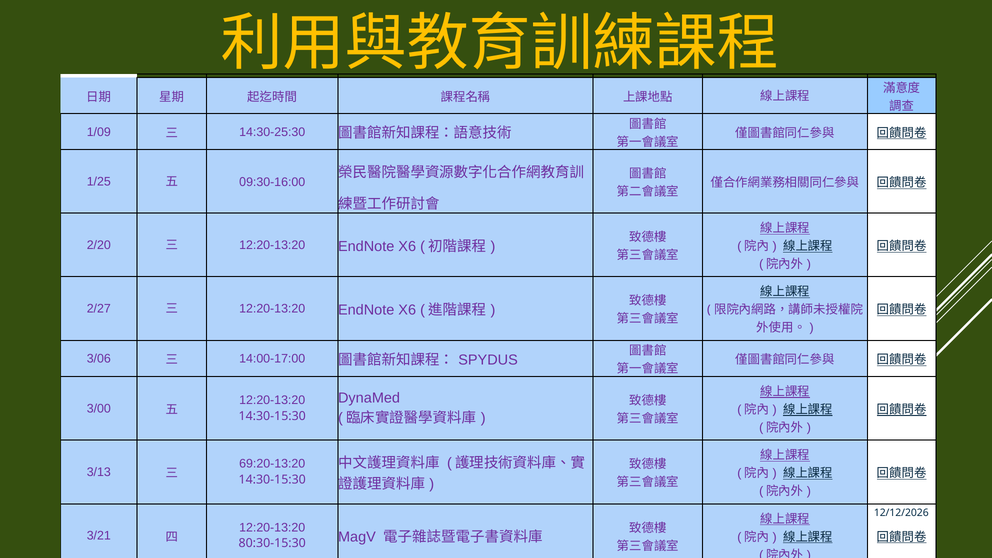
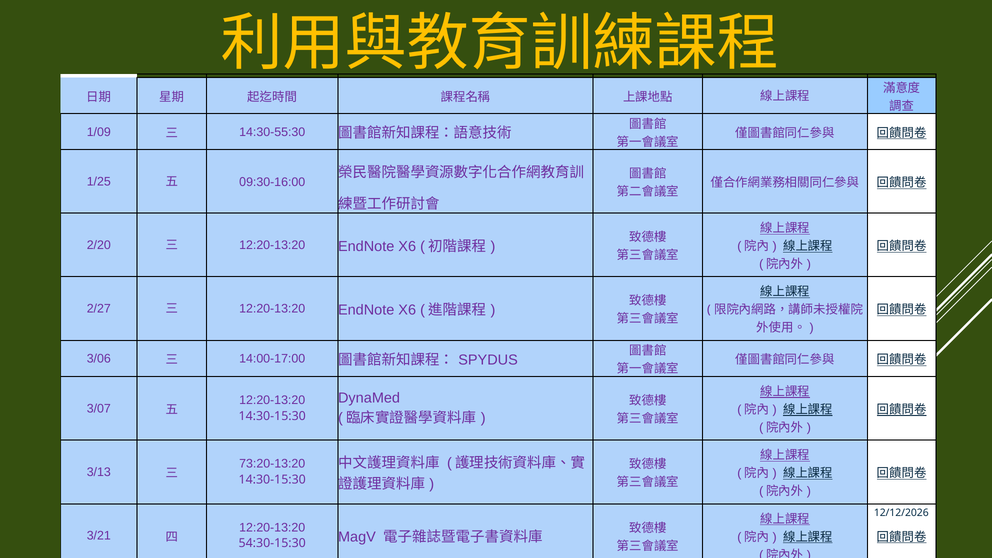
14:30-25:30: 14:30-25:30 -> 14:30-55:30 (272, 132)
3/00: 3/00 -> 3/07 (99, 408)
69:20-13:20: 69:20-13:20 -> 73:20-13:20 (272, 464)
80:30-15:30: 80:30-15:30 -> 54:30-15:30 (272, 543)
